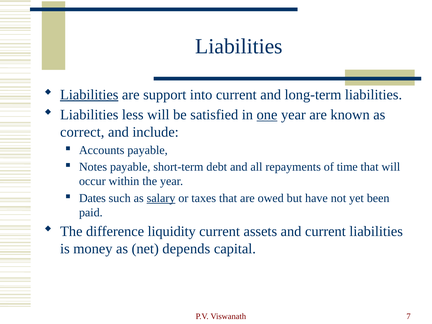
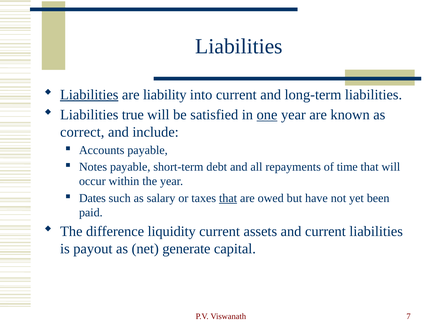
support: support -> liability (165, 95)
less: less -> true (133, 115)
salary underline: present -> none (161, 198)
that underline: none -> present (228, 198)
money: money -> payout (93, 249)
depends: depends -> generate (186, 249)
